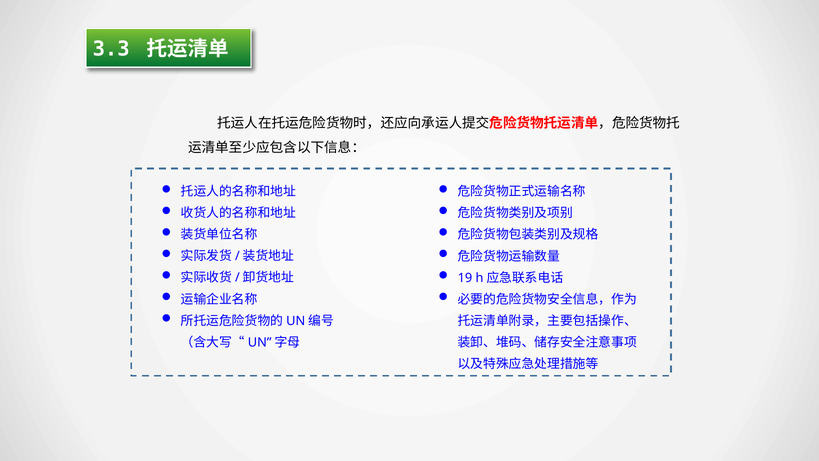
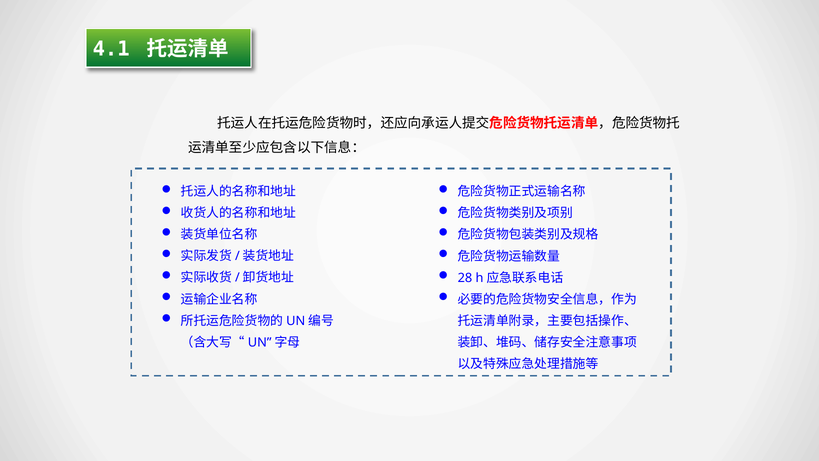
3.3: 3.3 -> 4.1 (111, 49)
19: 19 -> 28 (465, 278)
